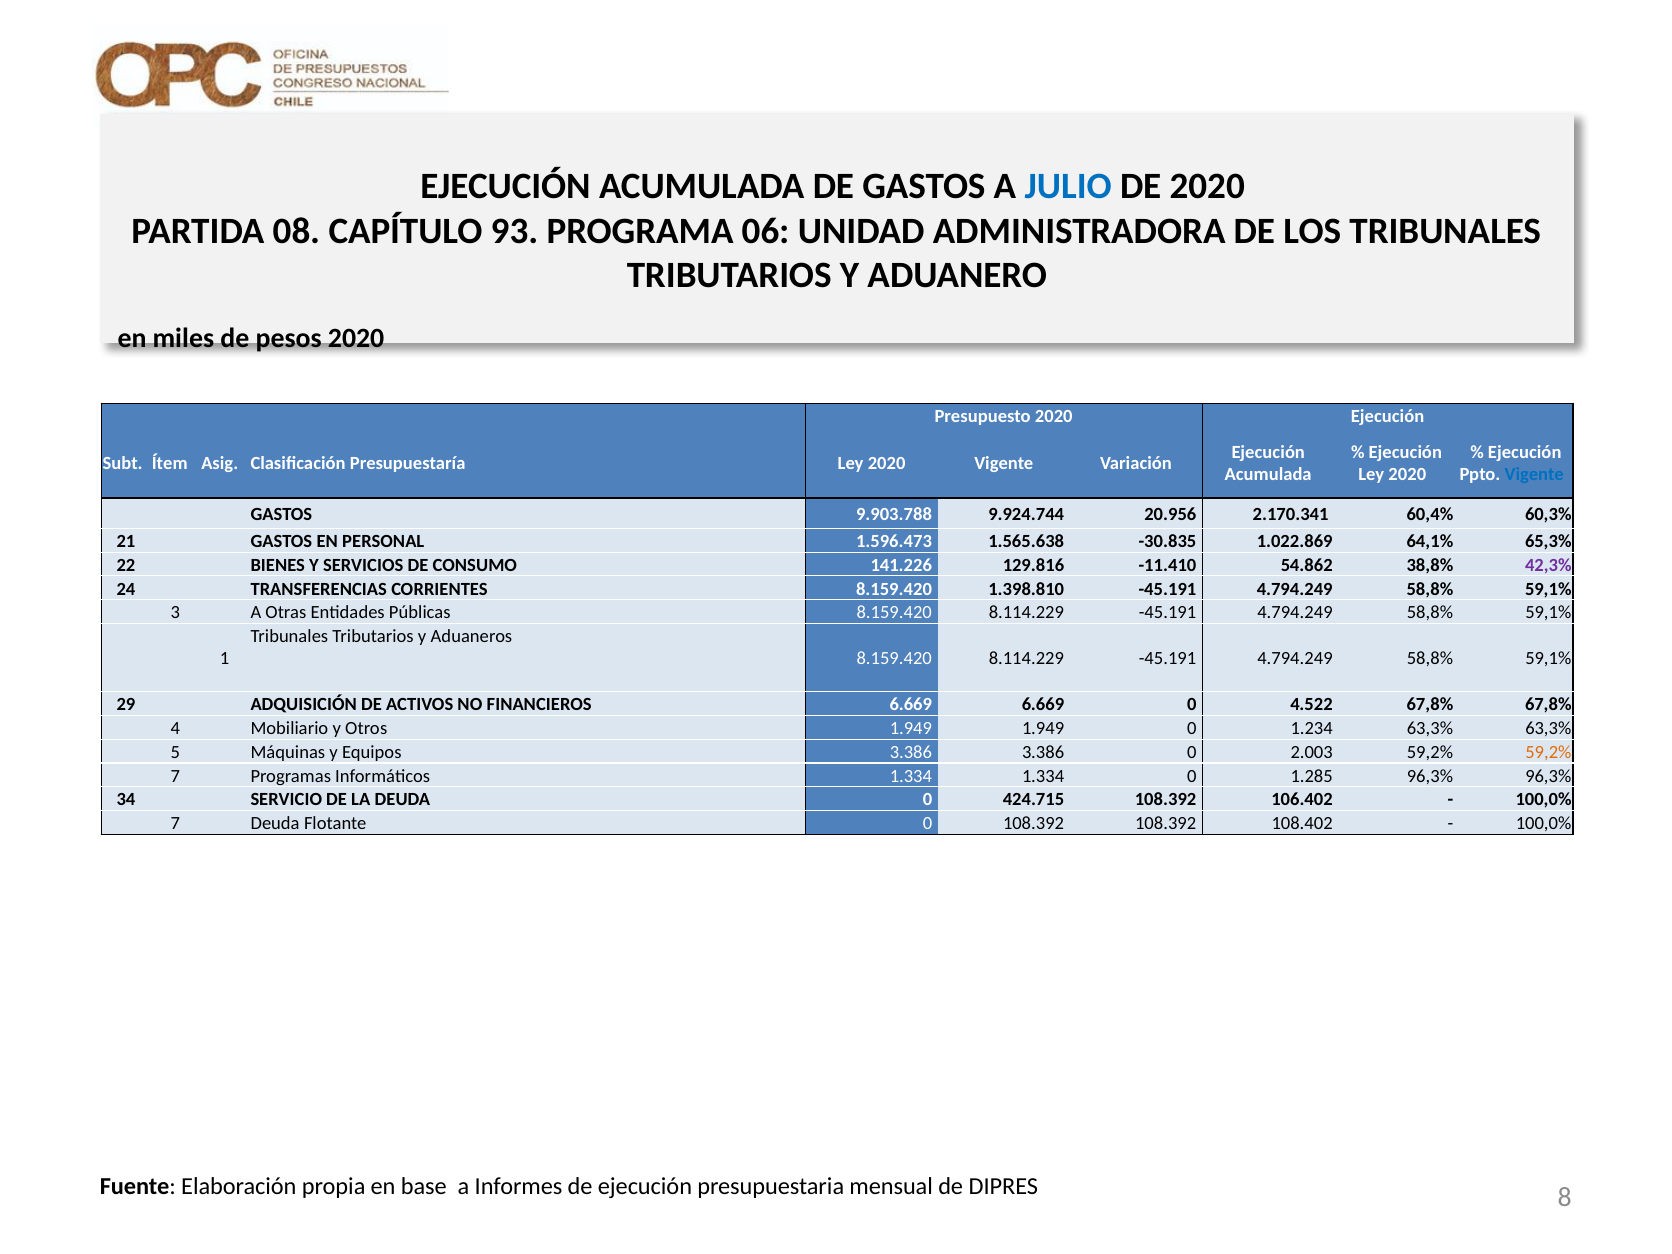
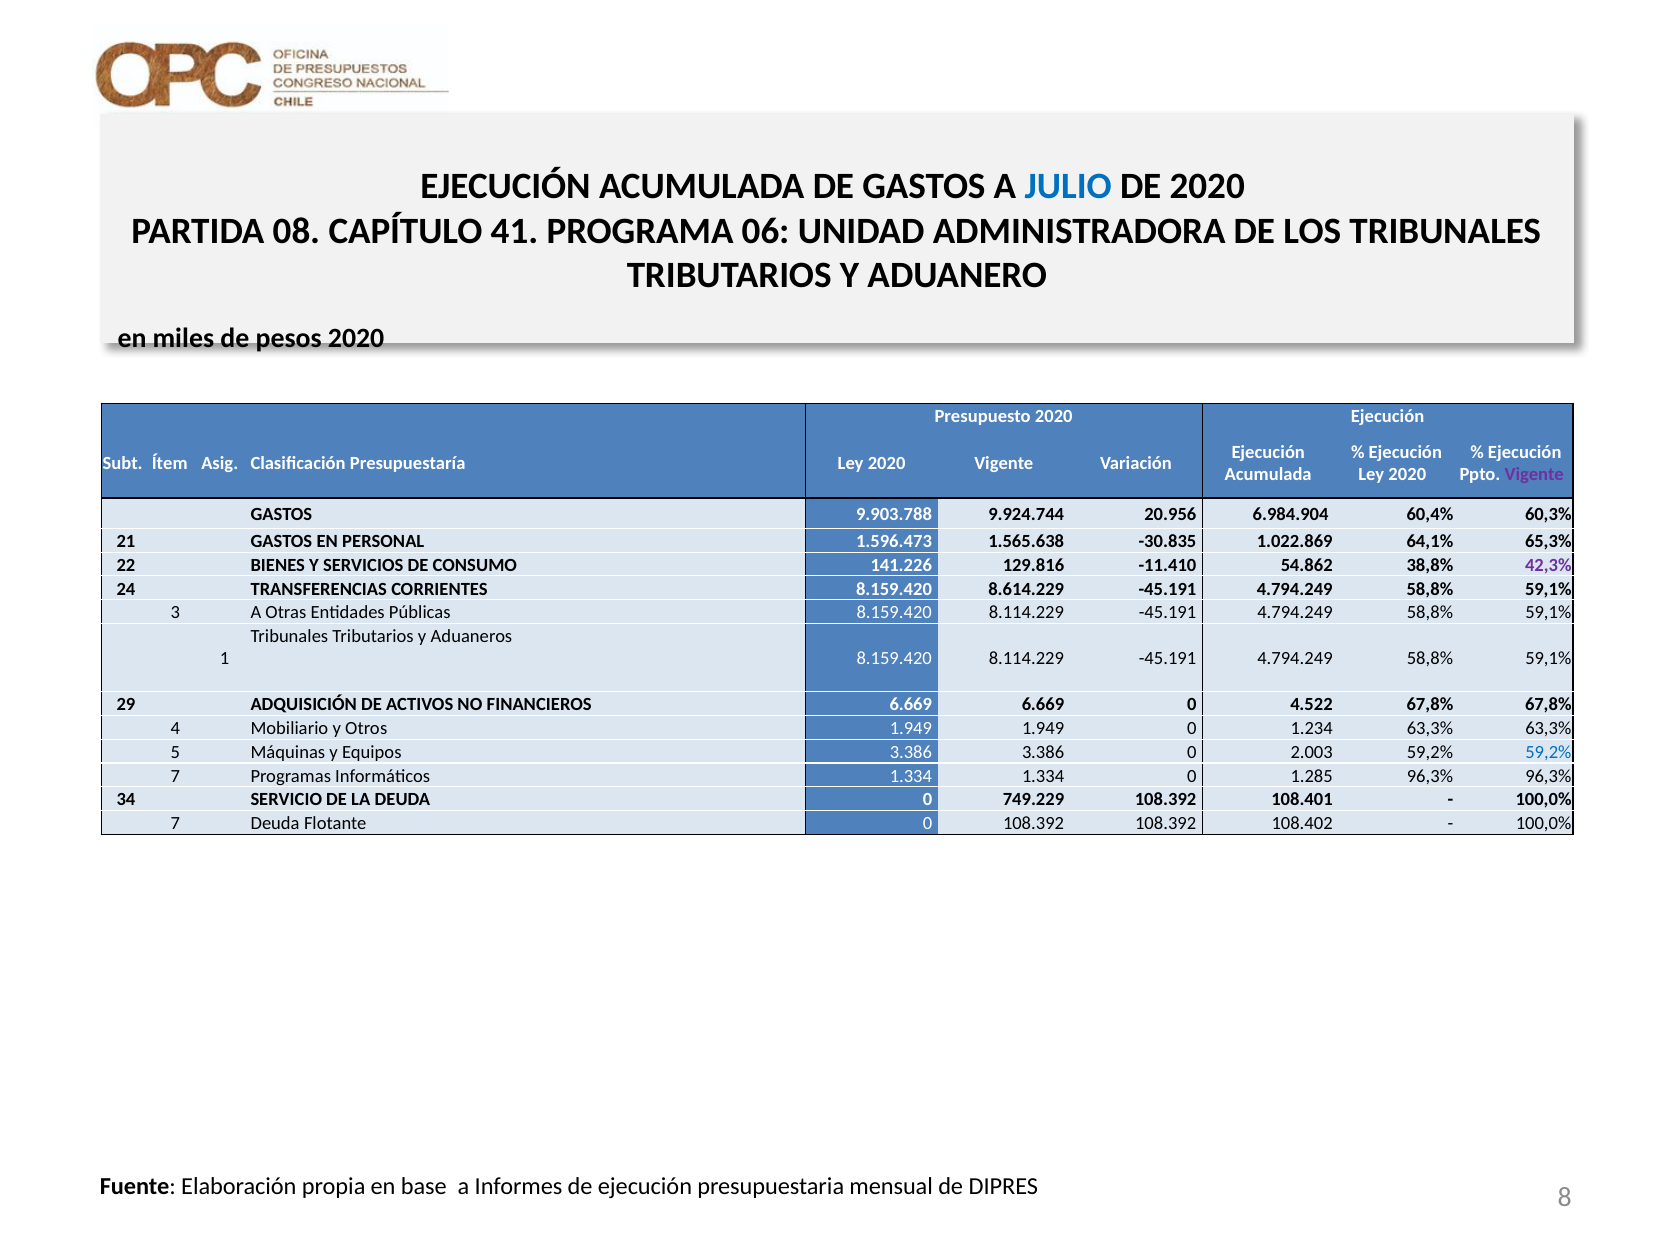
93: 93 -> 41 (514, 231)
Vigente colour: blue -> purple (1534, 475)
2.170.341: 2.170.341 -> 6.984.904 (1291, 514)
1.398.810: 1.398.810 -> 8.614.229 (1026, 589)
59,2% colour: orange -> blue (1548, 752)
424.715: 424.715 -> 749.229 (1033, 800)
106.402: 106.402 -> 108.401 (1302, 800)
